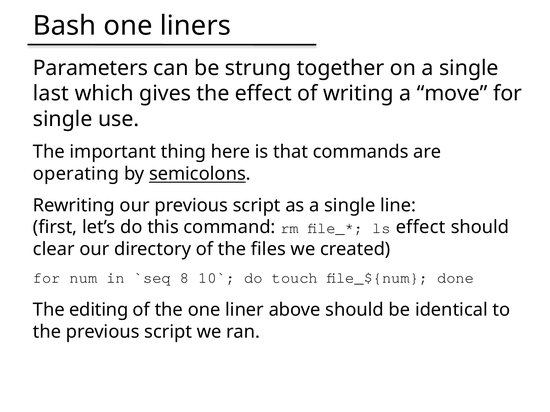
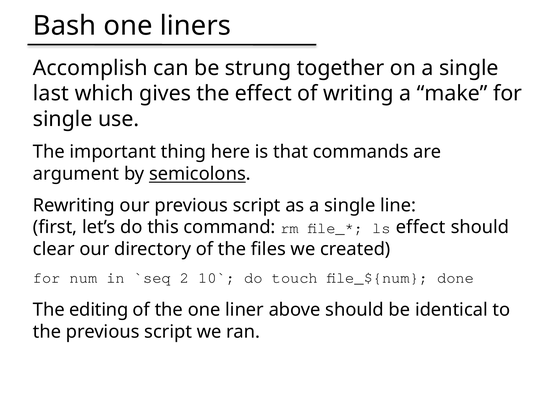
Parameters: Parameters -> Accomplish (90, 68)
move: move -> make (452, 94)
operating: operating -> argument (76, 174)
8: 8 -> 2 (185, 278)
